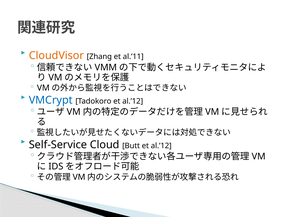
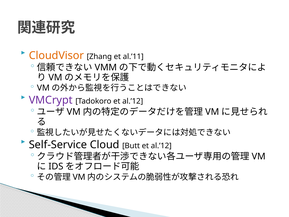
VMCrypt colour: blue -> purple (51, 100)
